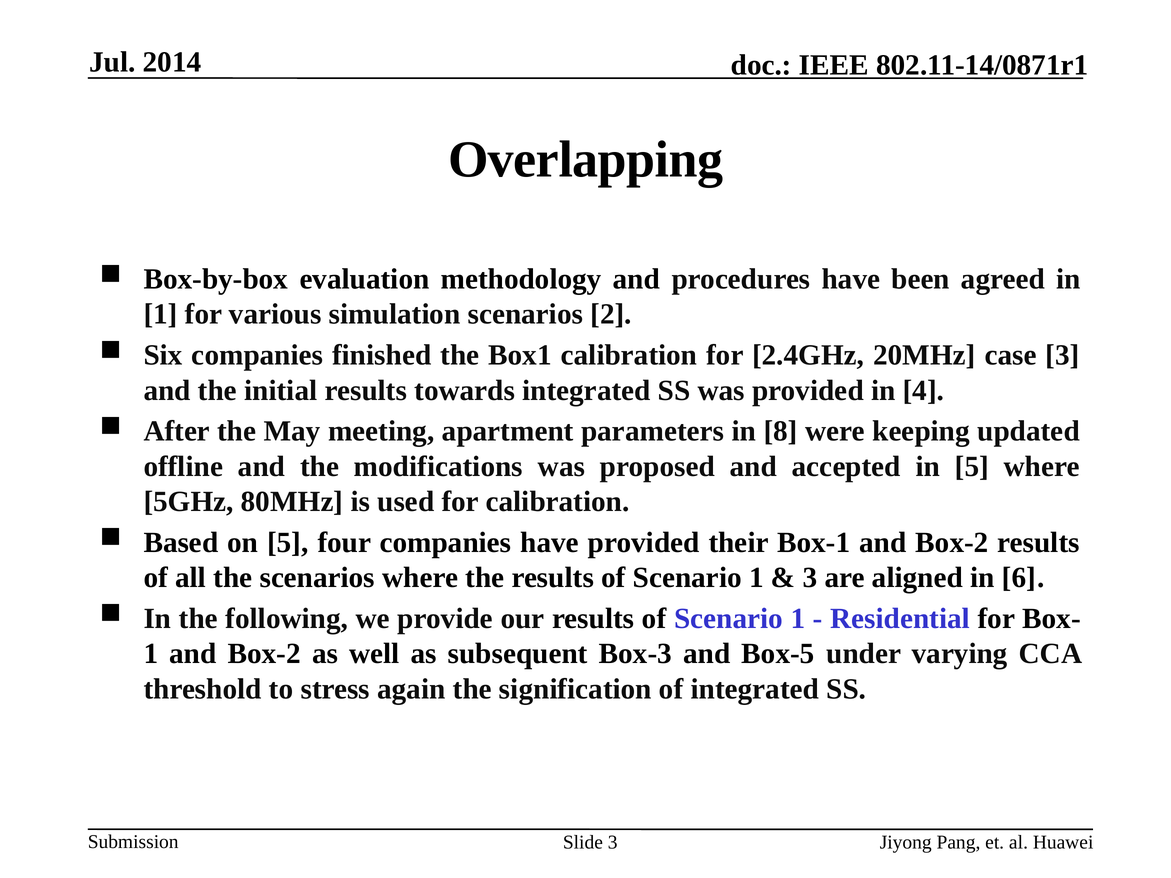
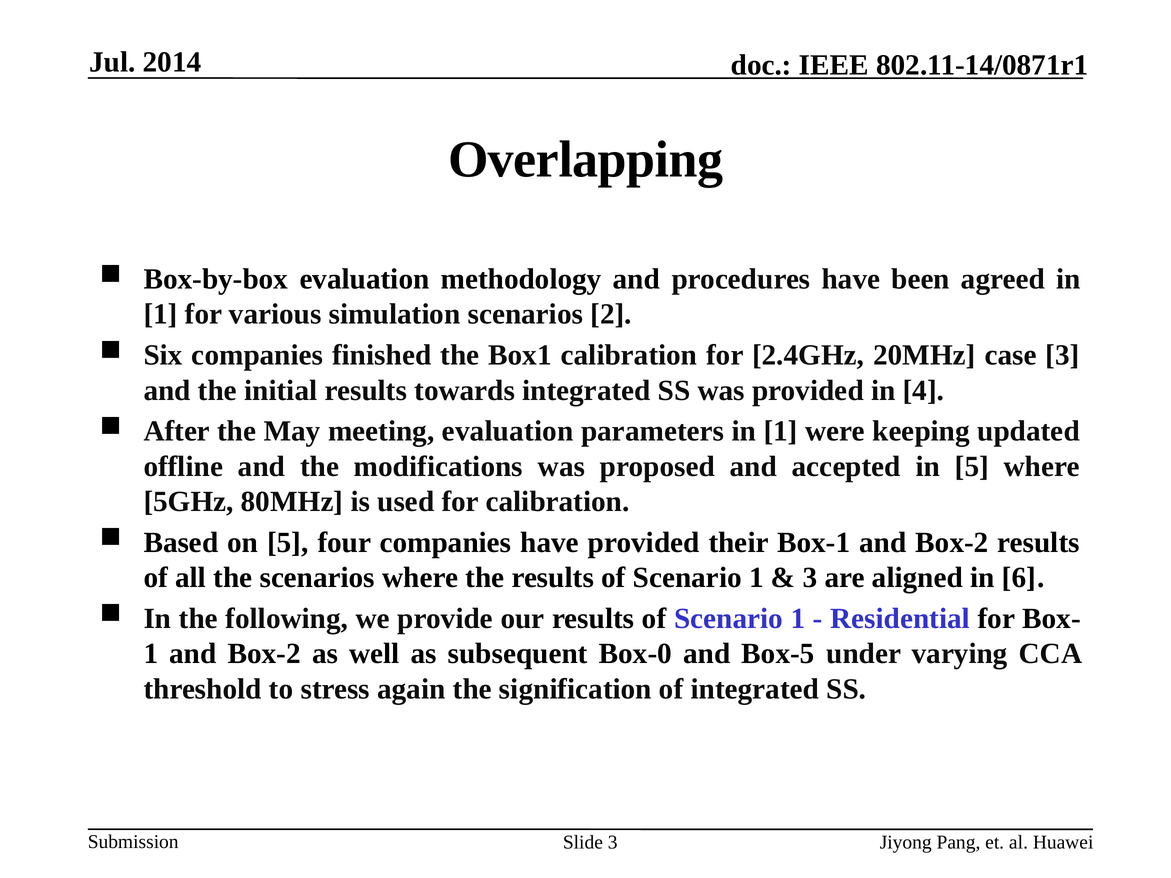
meeting apartment: apartment -> evaluation (508, 431)
parameters in 8: 8 -> 1 (781, 431)
Box-3: Box-3 -> Box-0 (635, 654)
